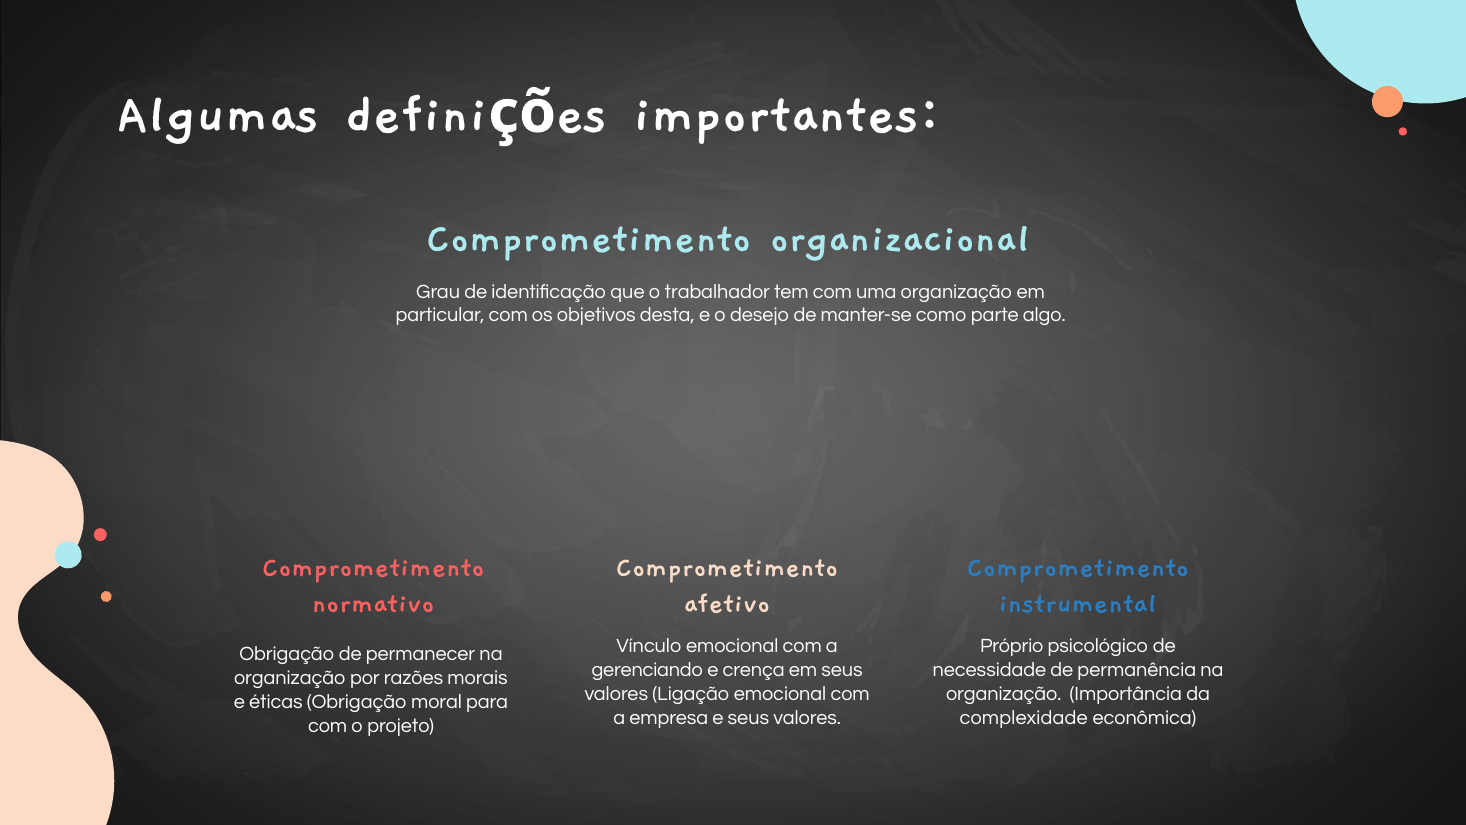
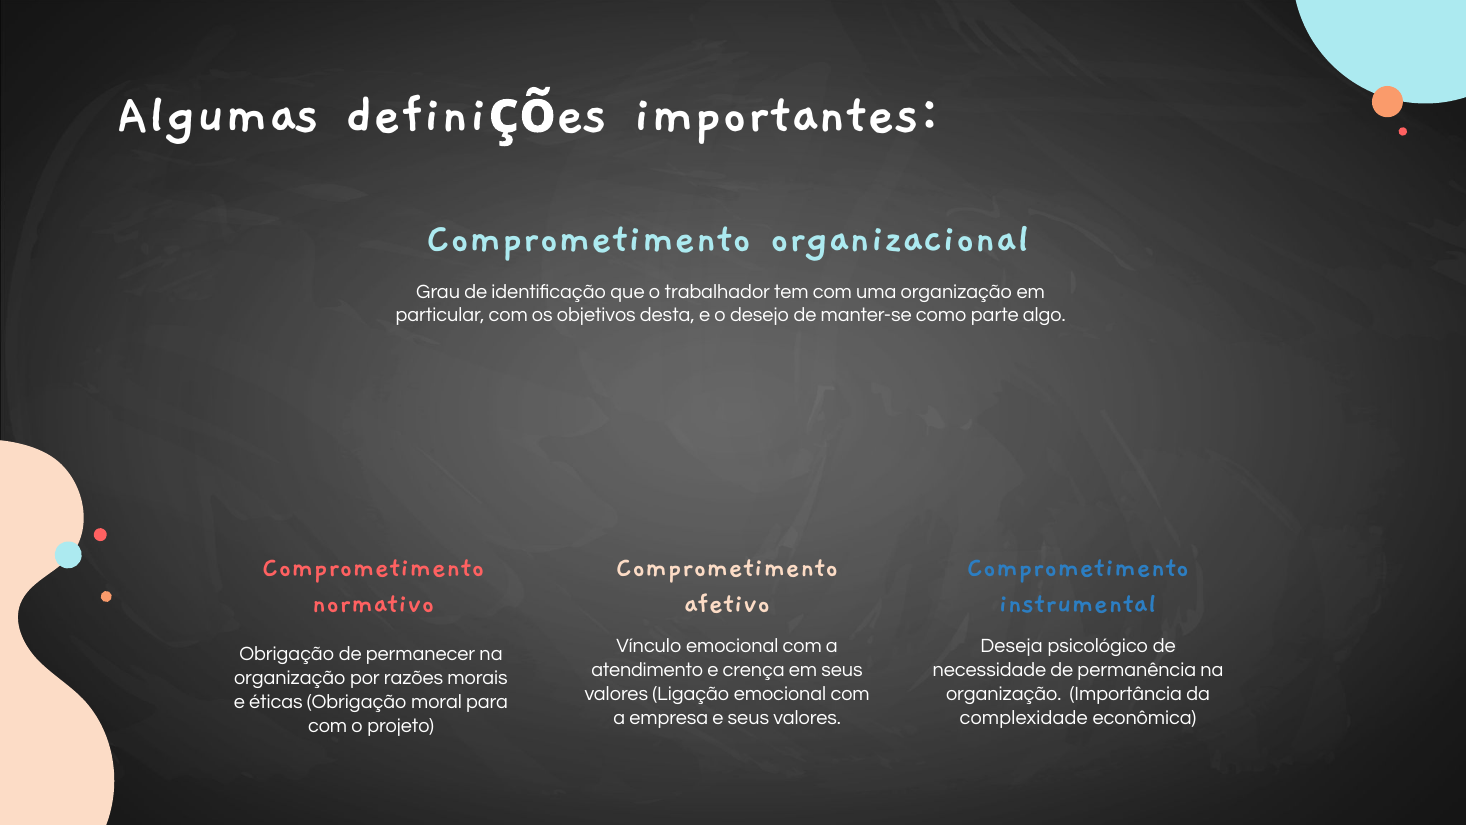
Próprio: Próprio -> Deseja (1012, 646)
gerenciando: gerenciando -> atendimento (647, 669)
